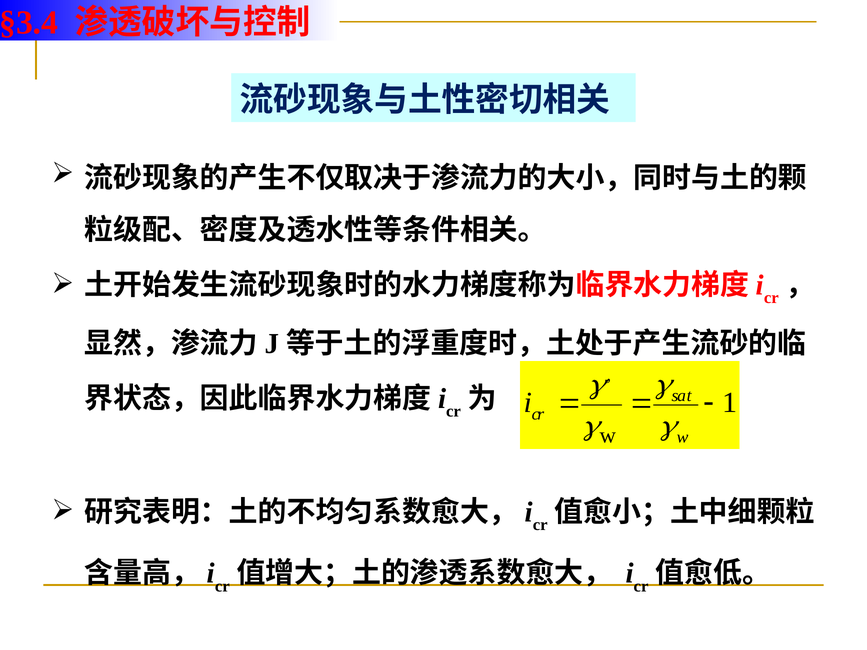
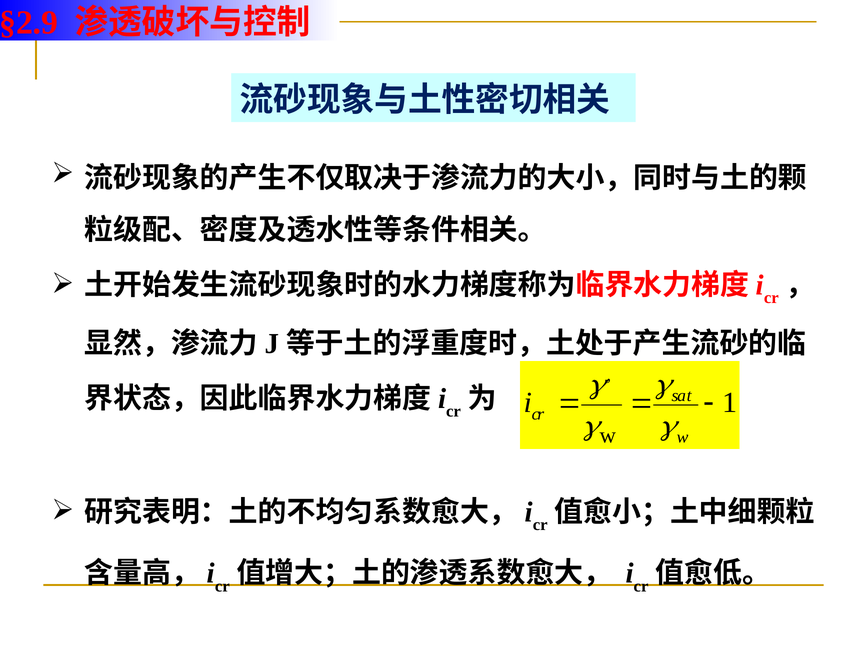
§3.4: §3.4 -> §2.9 (29, 23)
